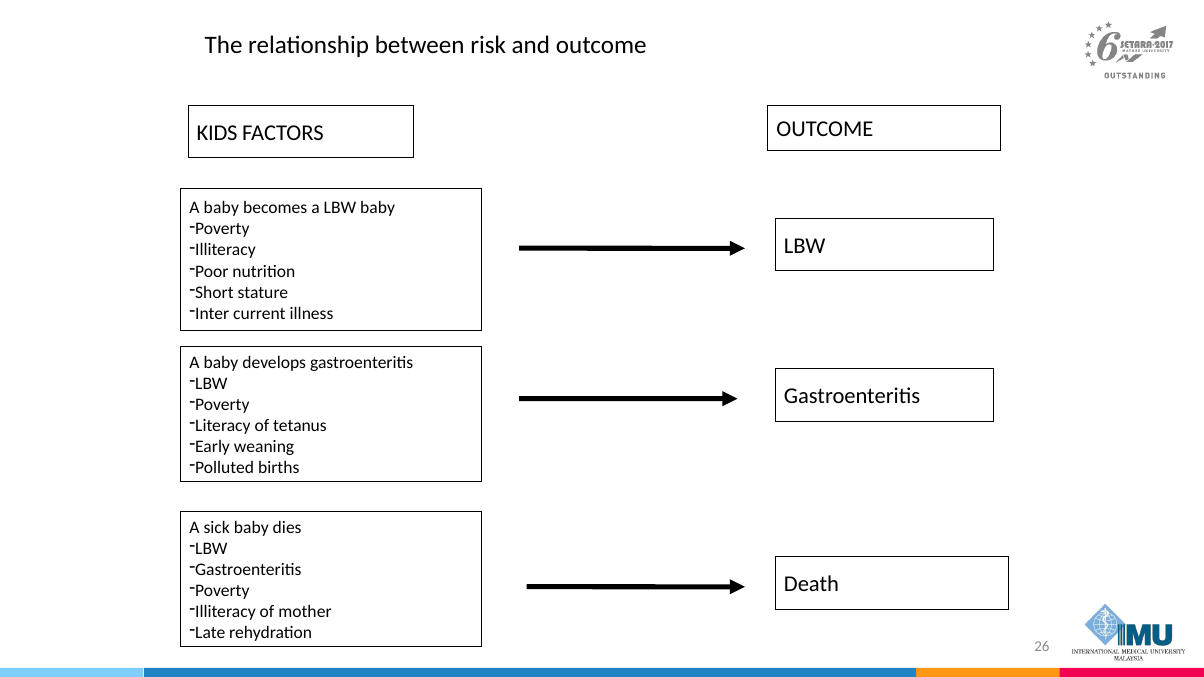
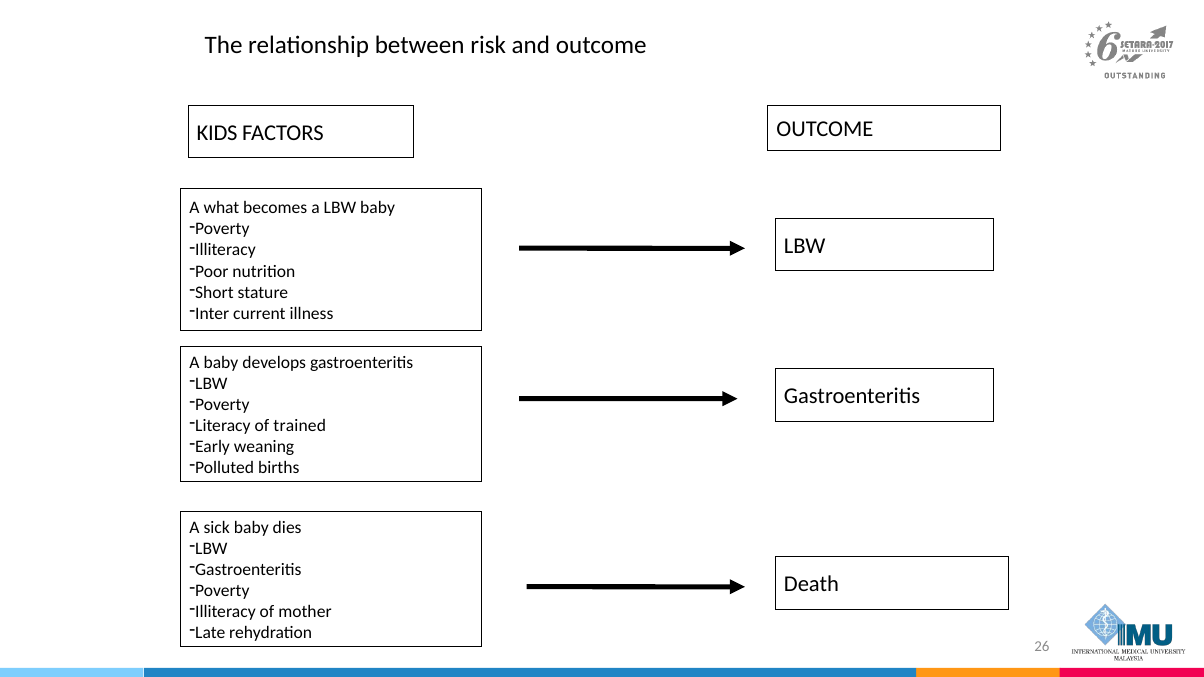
baby: baby -> what (221, 208)
tetanus: tetanus -> trained (300, 426)
